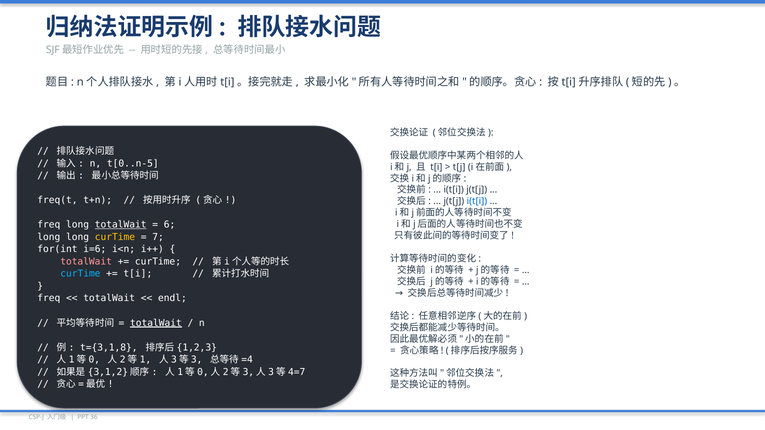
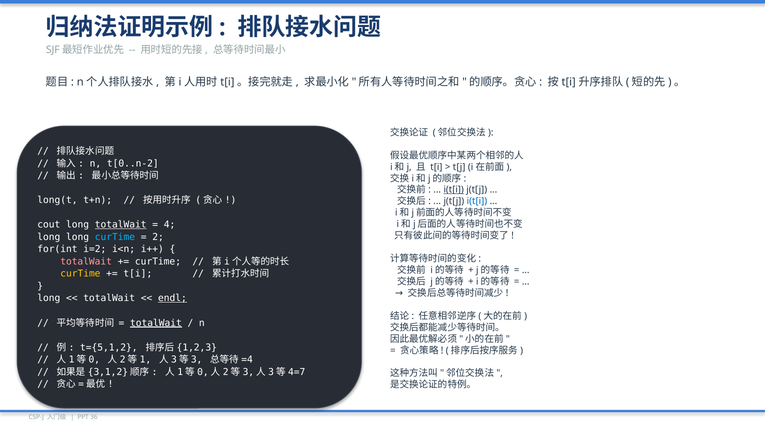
t[0..n-5: t[0..n-5 -> t[0..n-2 (133, 164)
i(t[i underline: none -> present (454, 190)
freq(t: freq(t -> long(t (57, 200)
freq: freq -> cout (49, 225)
6: 6 -> 4 (170, 225)
curTime colour: yellow -> light blue (115, 237)
7: 7 -> 2 (158, 237)
i=6: i=6 -> i=2 (95, 250)
curTime colour: light blue -> yellow (80, 274)
freq: freq -> long (49, 299)
endl underline: none -> present (172, 299)
t={3,1,8: t={3,1,8 -> t={5,1,2 (109, 348)
